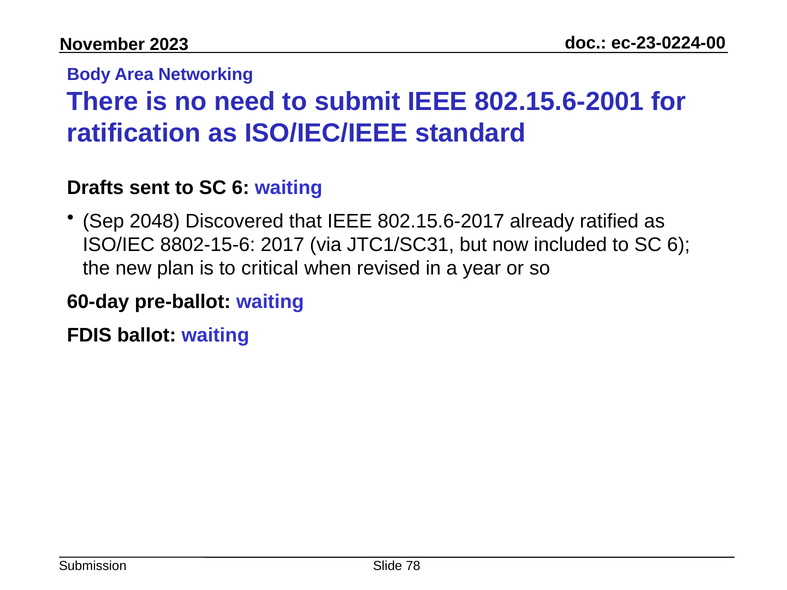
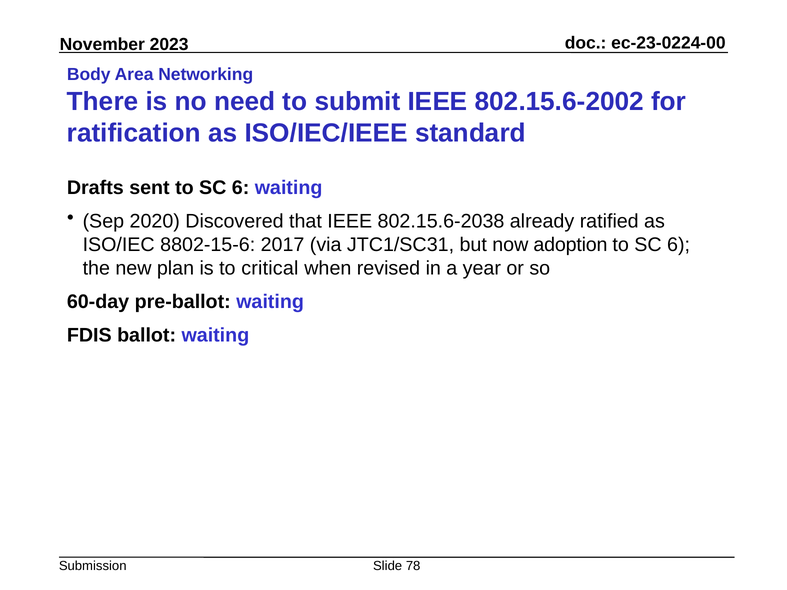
802.15.6-2001: 802.15.6-2001 -> 802.15.6-2002 (559, 102)
2048: 2048 -> 2020 (155, 221)
802.15.6-2017: 802.15.6-2017 -> 802.15.6-2038 (441, 221)
included: included -> adoption (571, 245)
